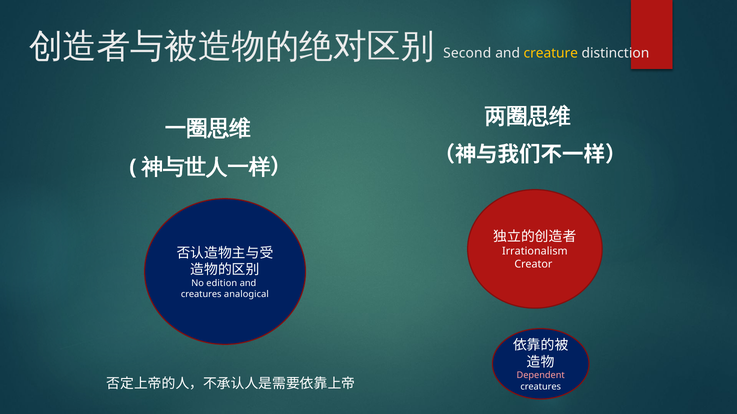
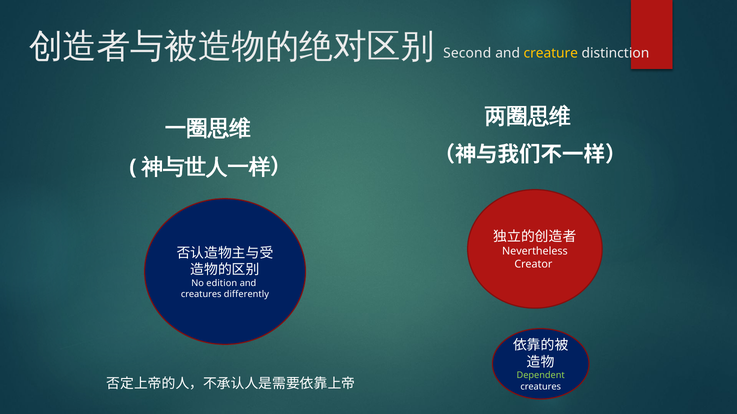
Irrationalism: Irrationalism -> Nevertheless (535, 252)
analogical: analogical -> differently (246, 295)
Dependent colour: pink -> light green (541, 376)
